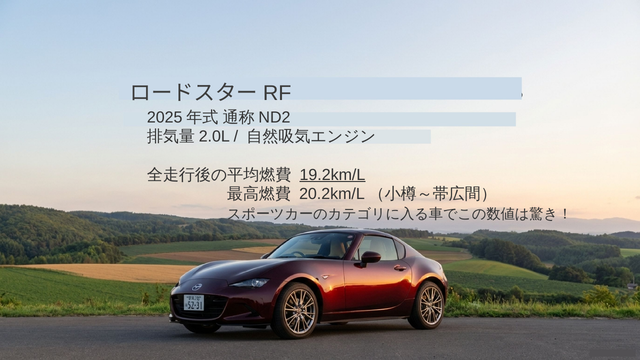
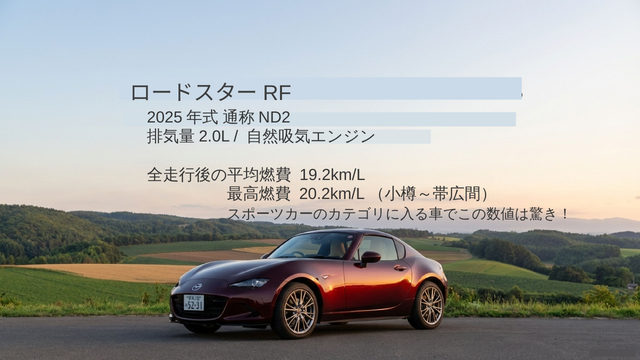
19.2km/L underline: present -> none (332, 175)
